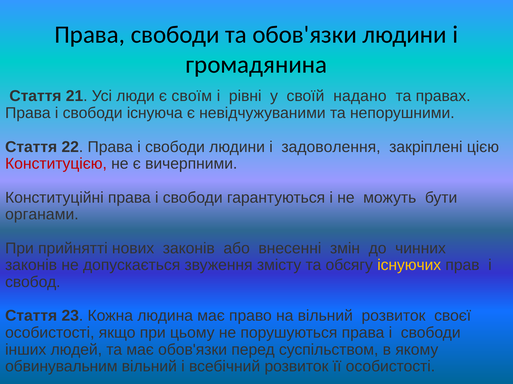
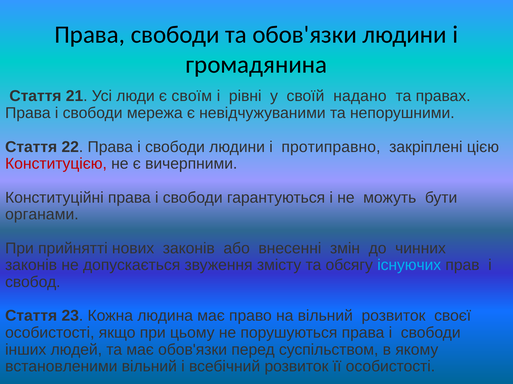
існуюча: існуюча -> мережа (155, 113)
задоволення: задоволення -> протиправно (331, 147)
існуючих colour: yellow -> light blue (409, 266)
обвинувальним: обвинувальним -> встановленими (61, 367)
